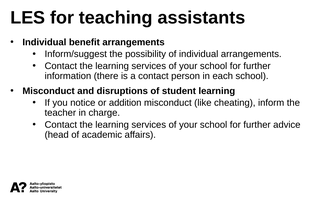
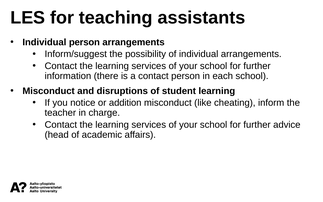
Individual benefit: benefit -> person (84, 42)
